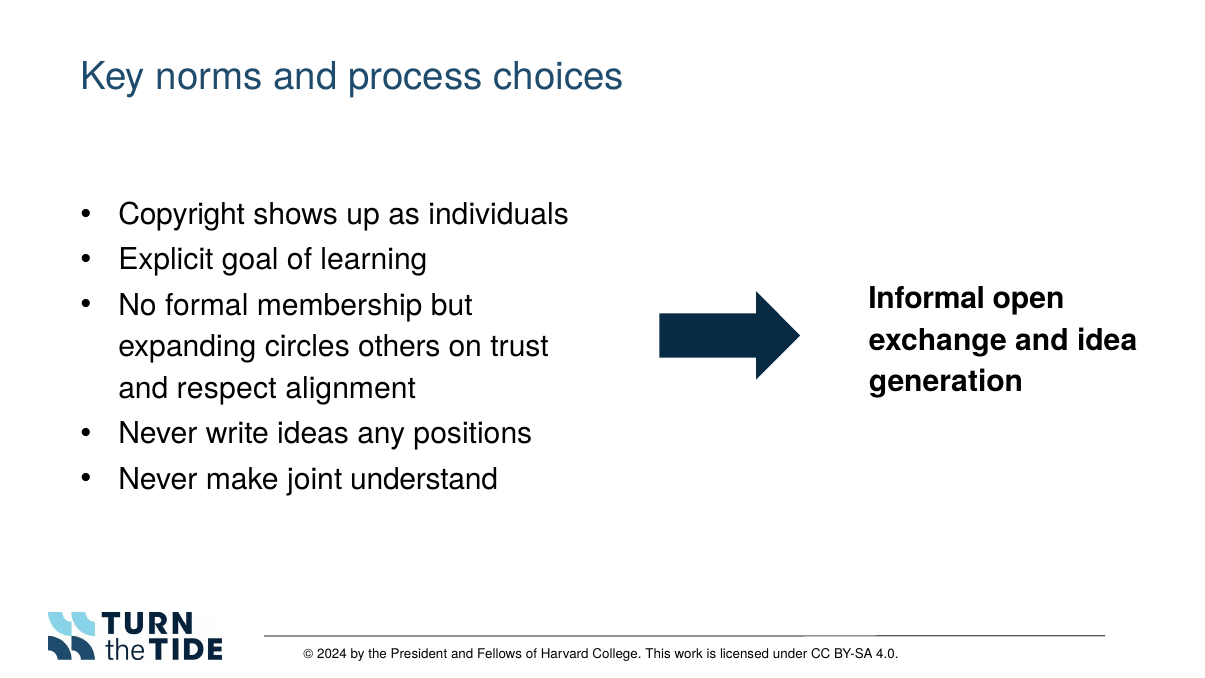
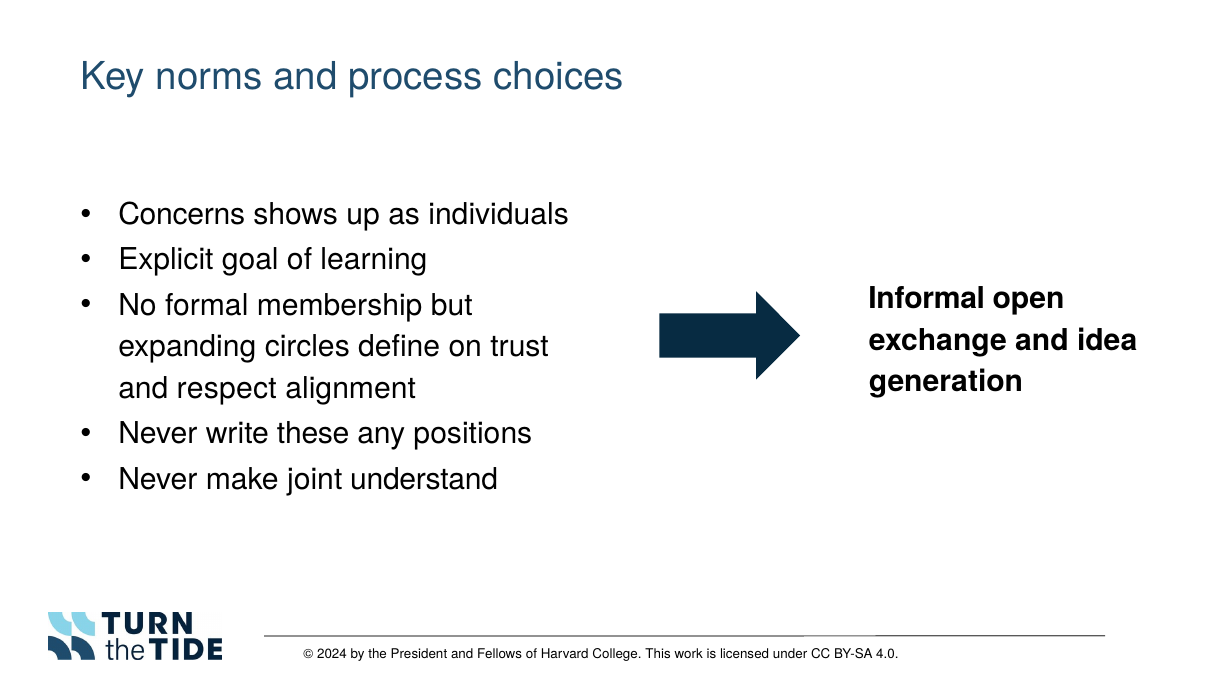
Copyright: Copyright -> Concerns (182, 215)
others: others -> define (399, 347)
ideas: ideas -> these (313, 434)
